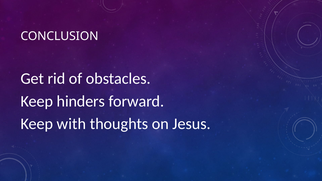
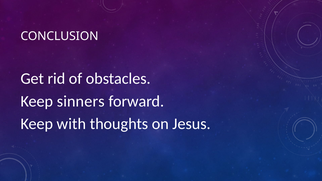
hinders: hinders -> sinners (81, 101)
